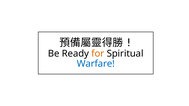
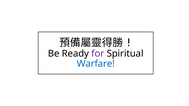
for colour: orange -> purple (98, 54)
